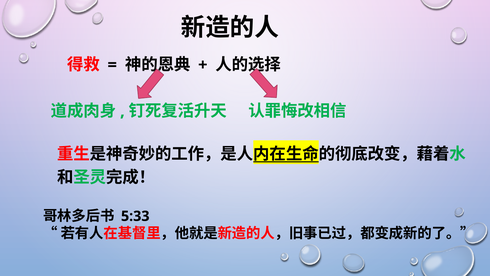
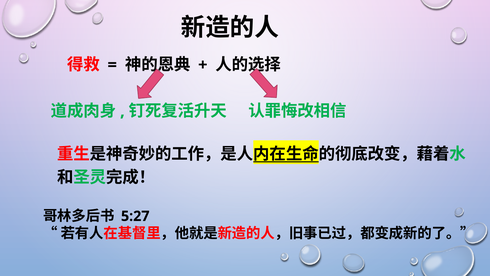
5:33: 5:33 -> 5:27 (135, 216)
